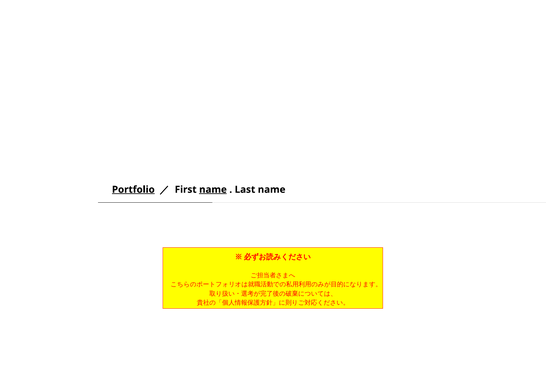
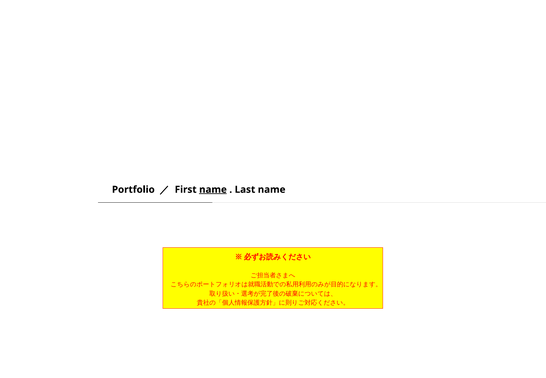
Portfolio underline: present -> none (133, 190)
